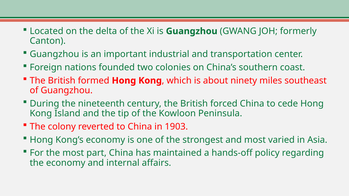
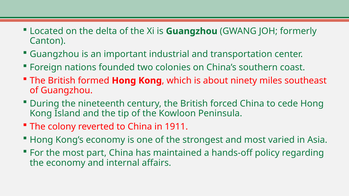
1903: 1903 -> 1911 (176, 127)
